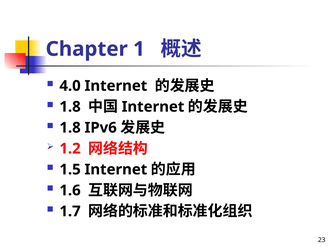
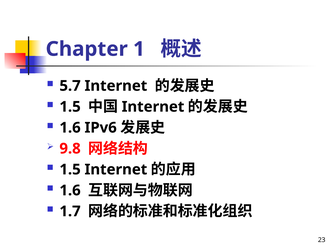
4.0: 4.0 -> 5.7 (70, 86)
1.8: 1.8 -> 1.5 (70, 107)
1.8: 1.8 -> 1.6 (70, 128)
1.2: 1.2 -> 9.8 (70, 149)
